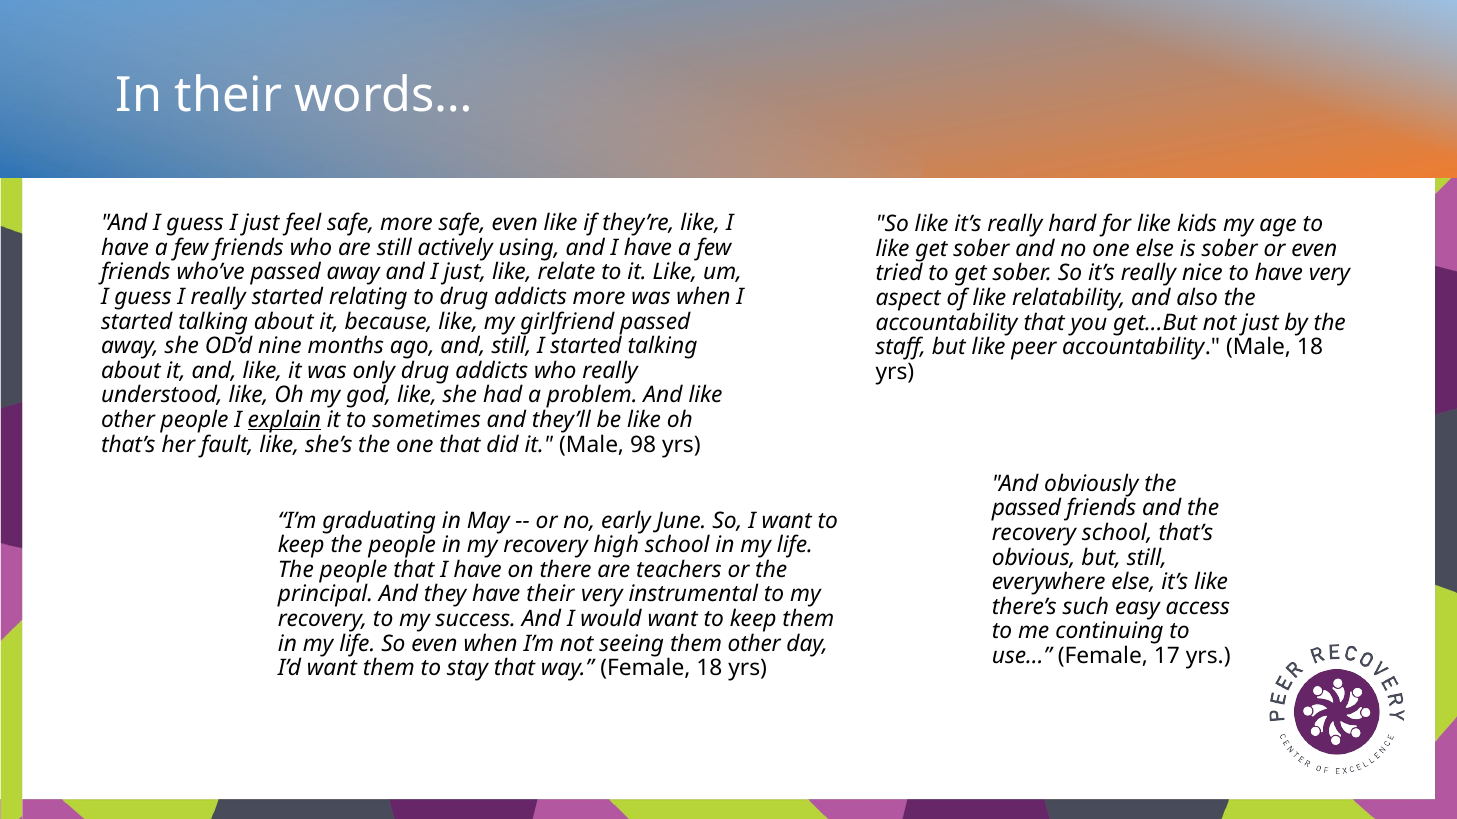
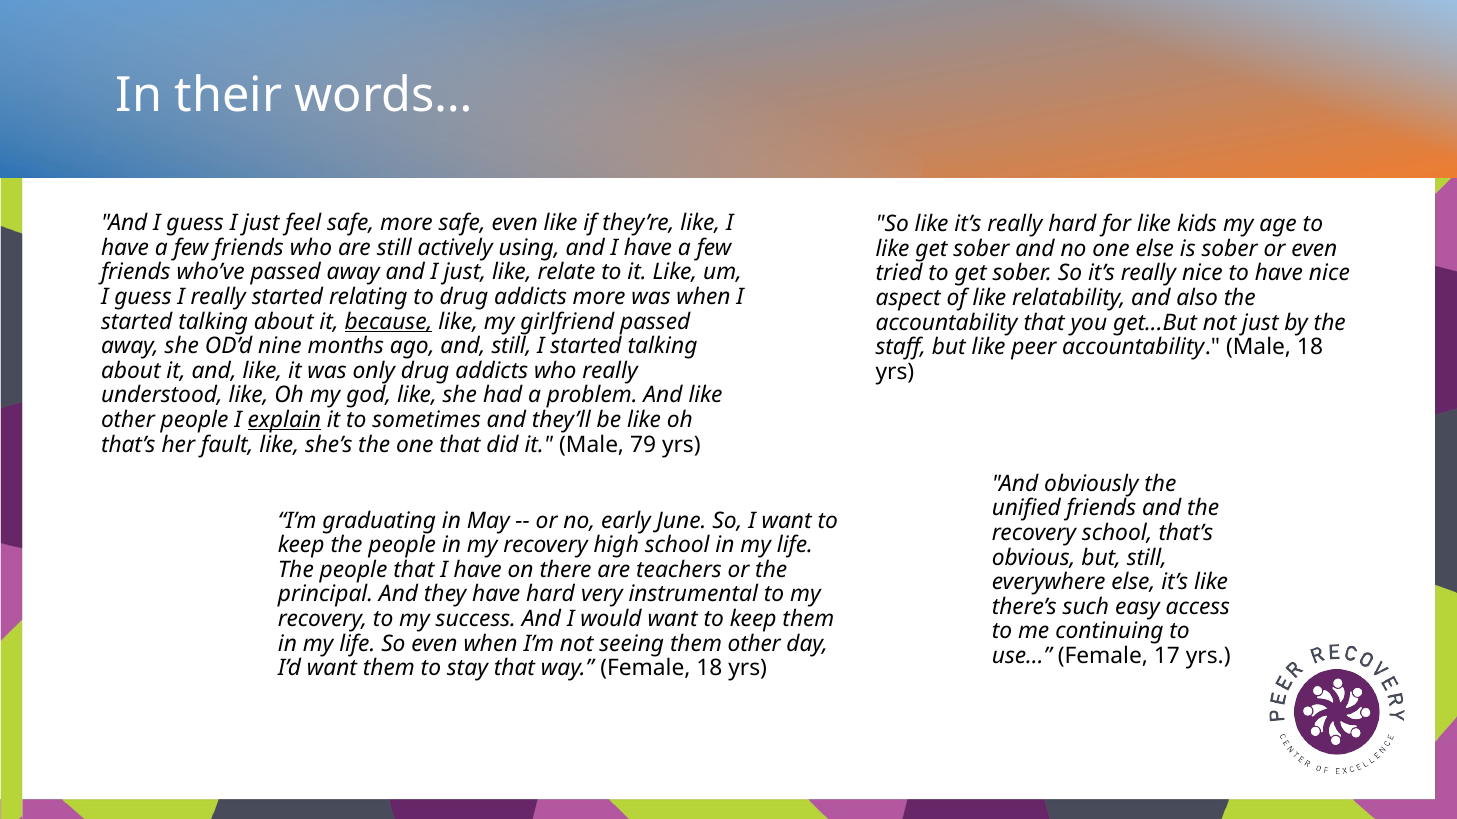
have very: very -> nice (1329, 274)
because underline: none -> present (389, 322)
98: 98 -> 79 (643, 445)
passed: passed -> unified (1026, 509)
have their: their -> hard (550, 595)
